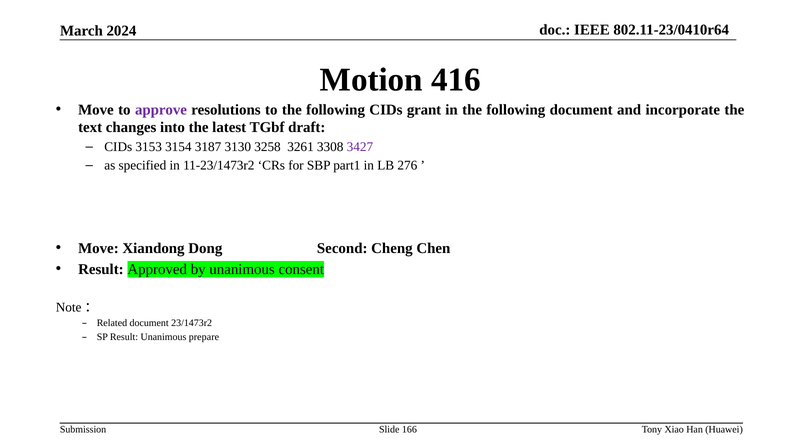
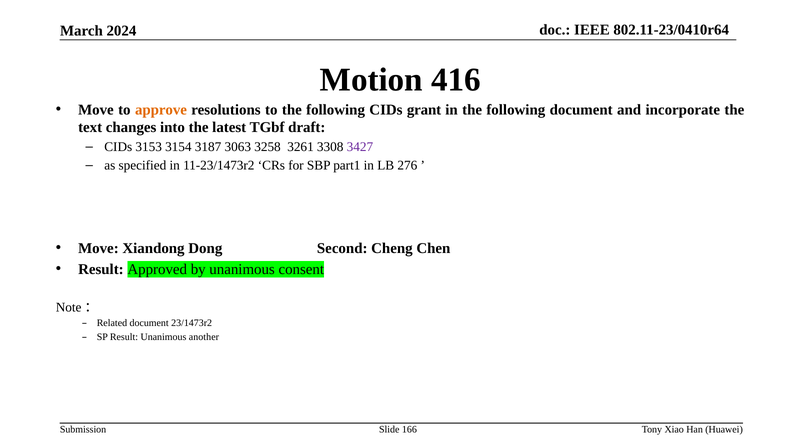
approve colour: purple -> orange (161, 110)
3130: 3130 -> 3063 (238, 147)
prepare: prepare -> another (204, 337)
